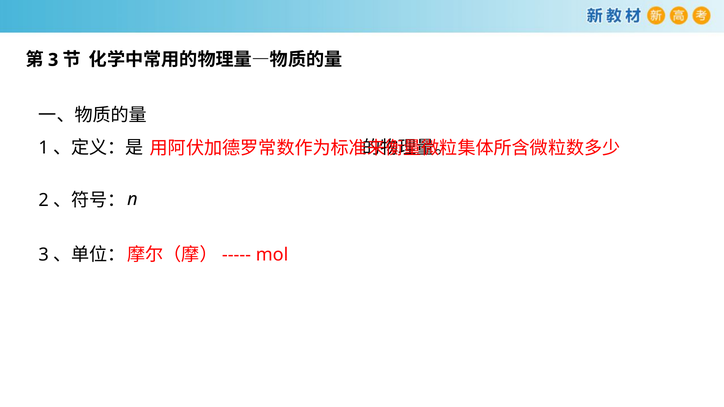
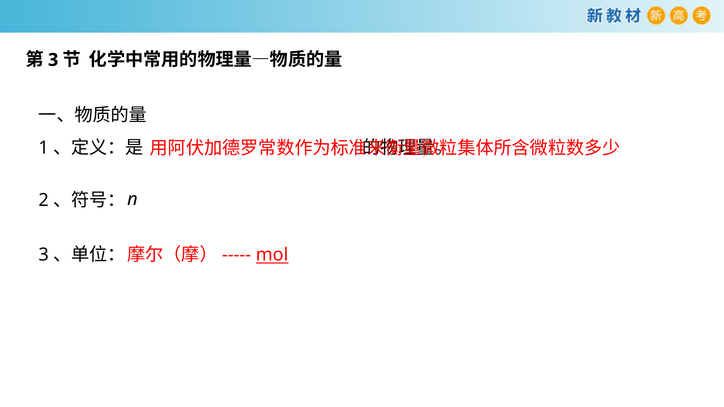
mol underline: none -> present (272, 255)
